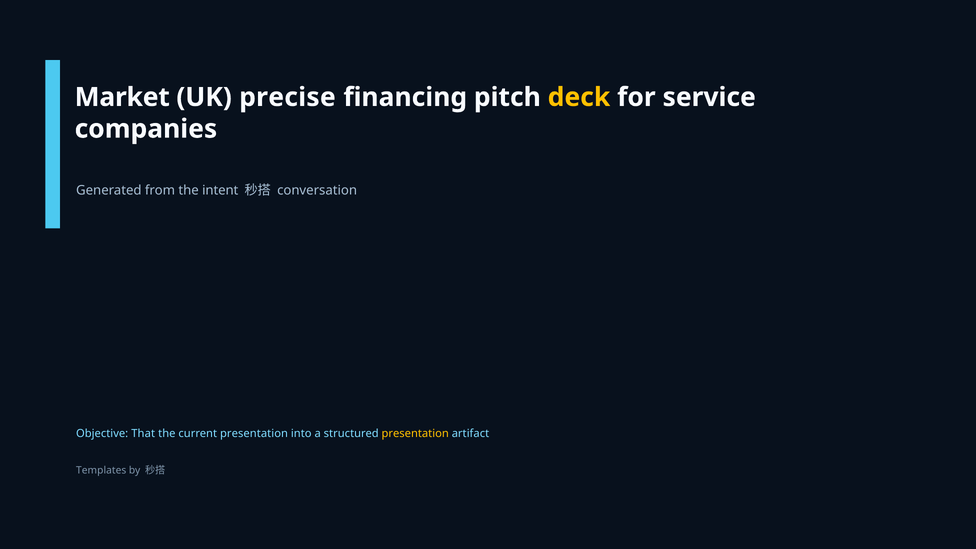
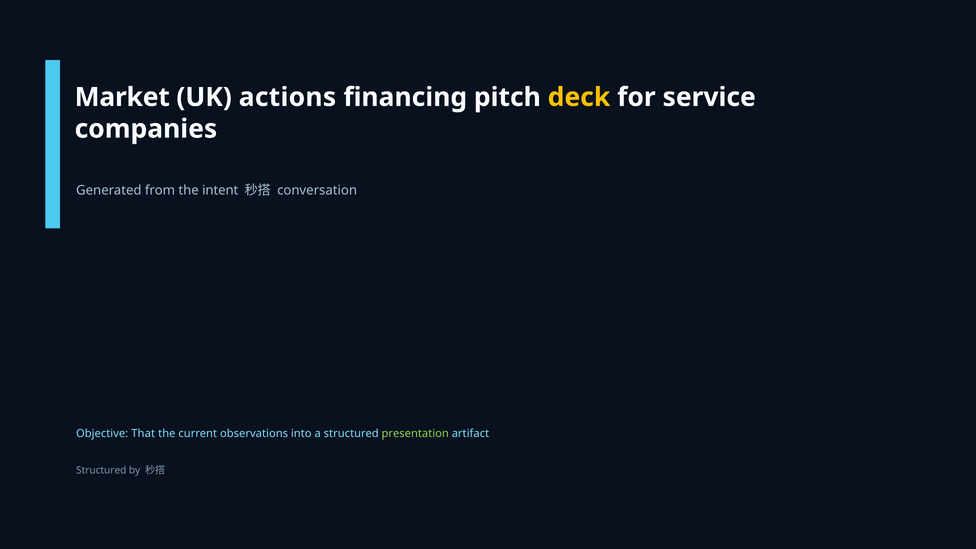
precise: precise -> actions (287, 97)
current presentation: presentation -> observations (254, 433)
presentation colour: yellow -> light green (415, 433)
Templates: Templates -> Structured (101, 471)
